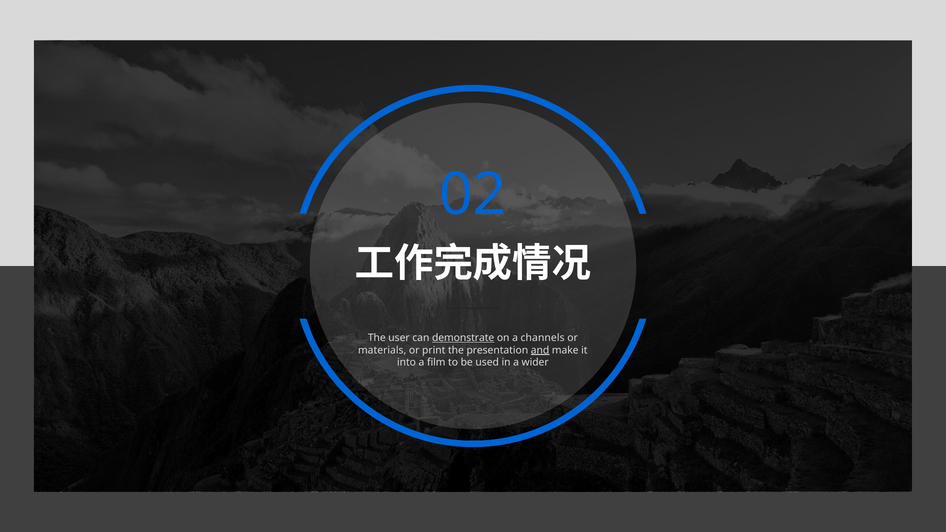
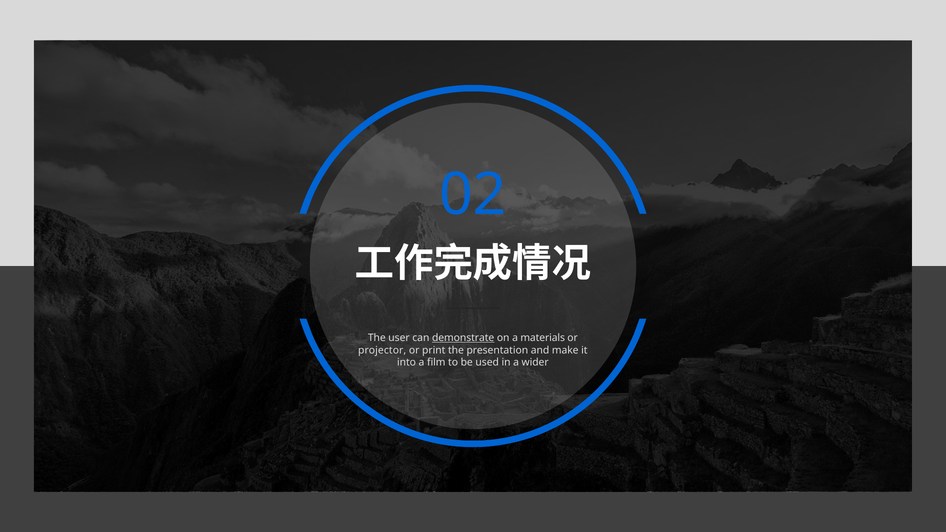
channels: channels -> materials (543, 338)
materials: materials -> projector (382, 350)
and underline: present -> none (540, 350)
